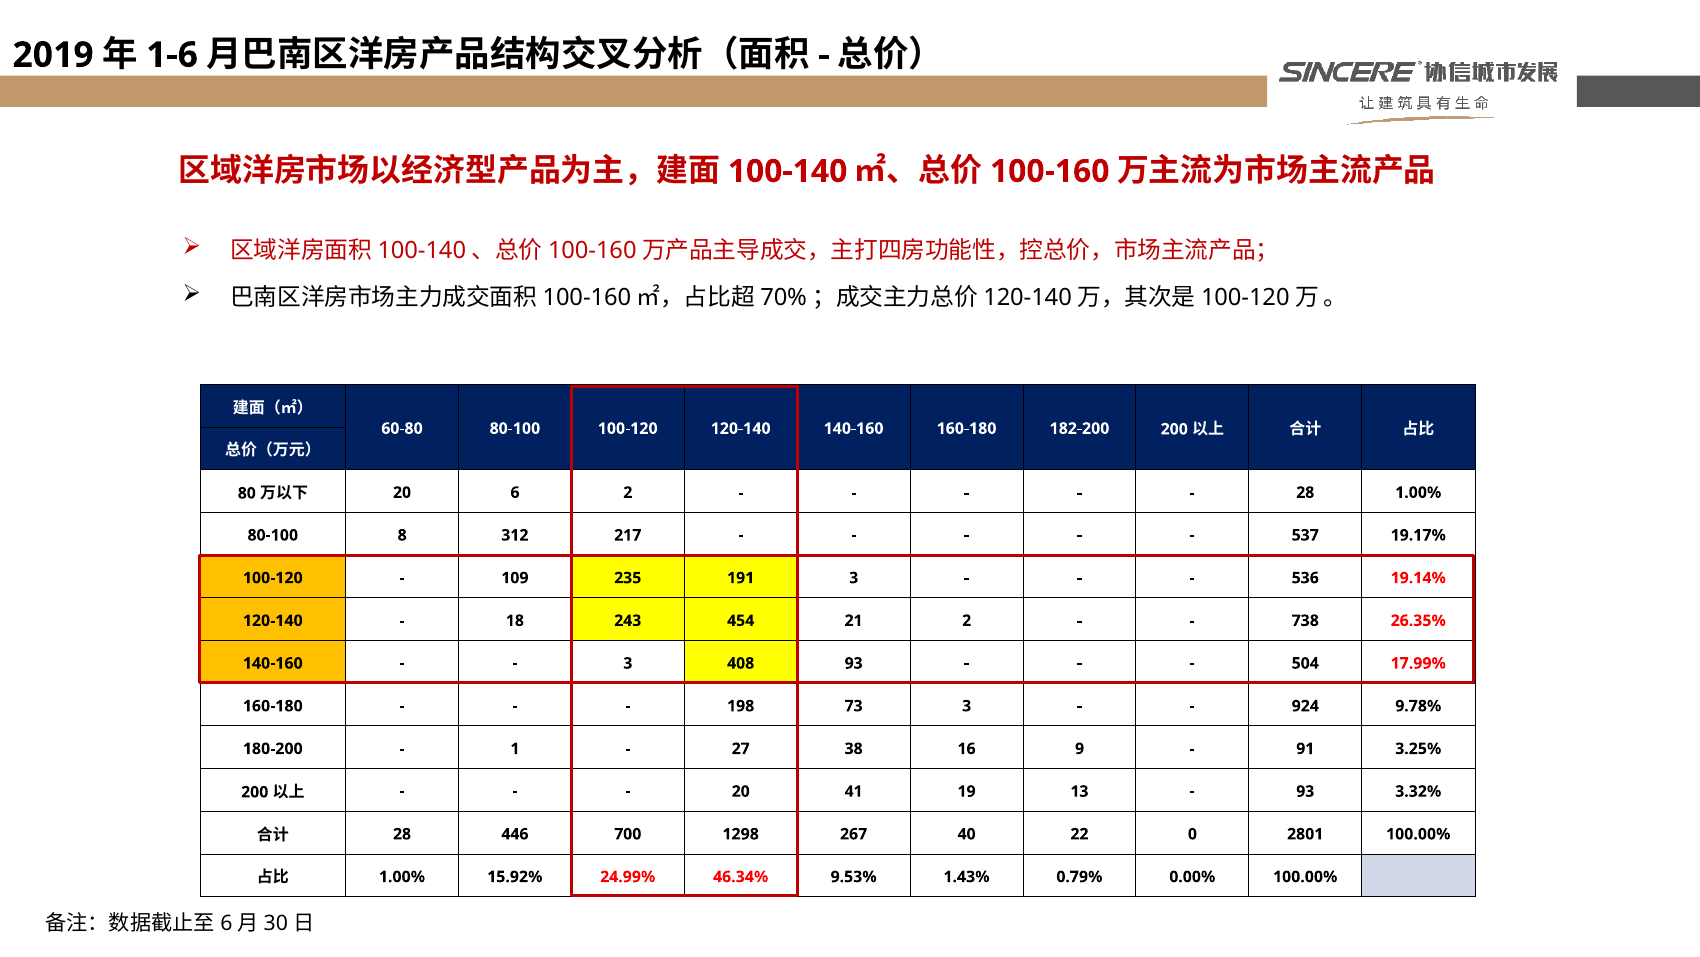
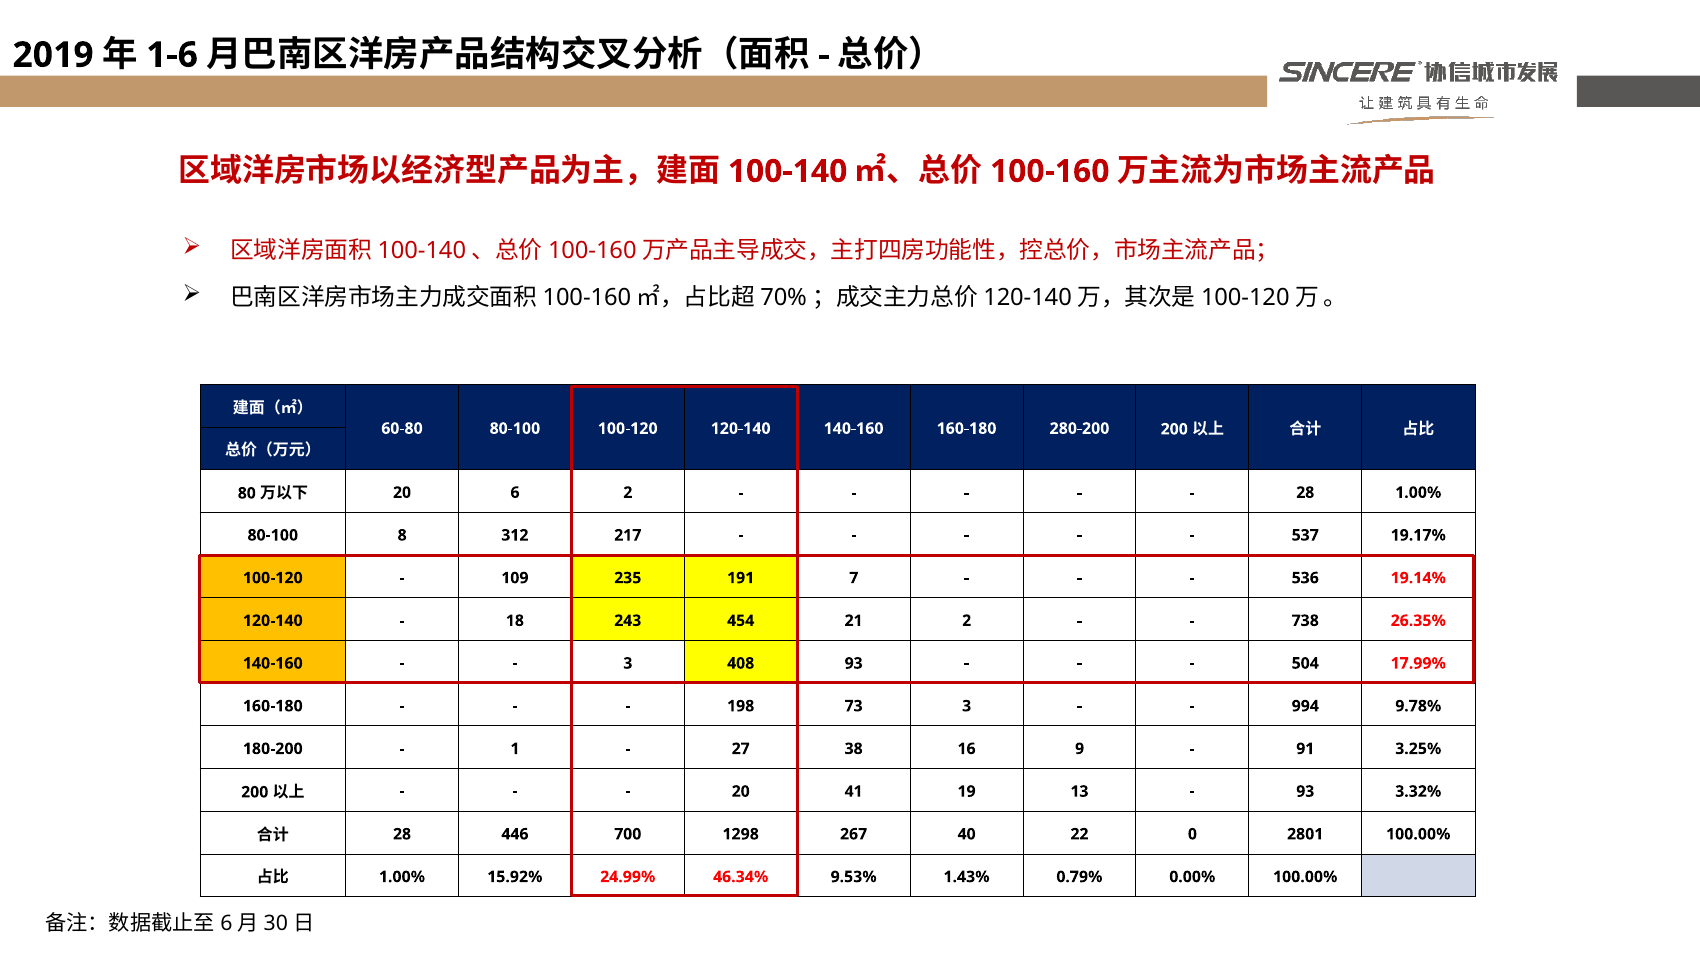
182-200: 182-200 -> 280-200 (1079, 428)
191 3: 3 -> 7 (854, 578)
924: 924 -> 994 (1305, 706)
